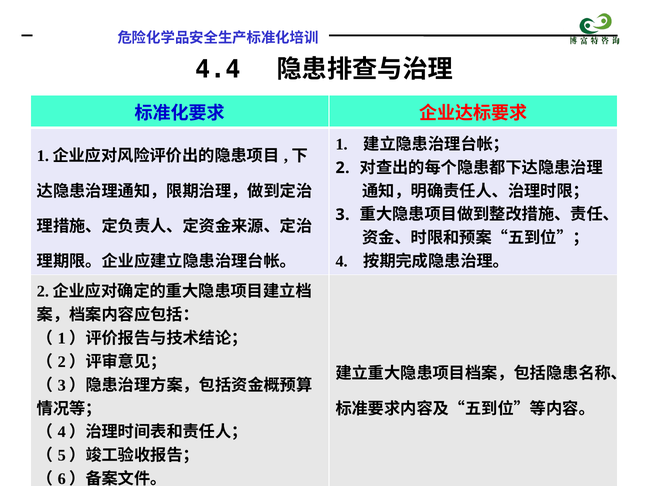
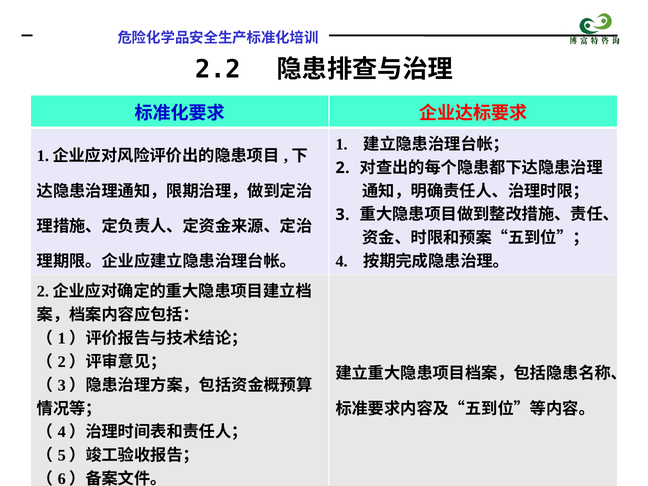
4.4: 4.4 -> 2.2 (218, 69)
